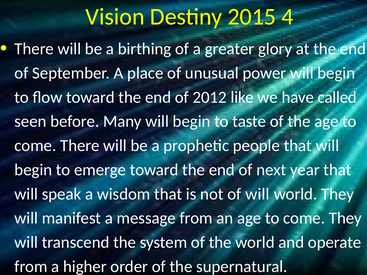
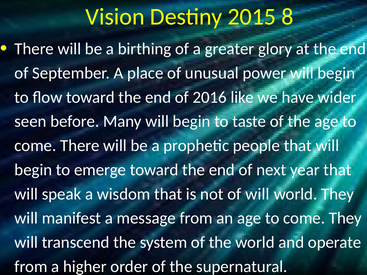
4: 4 -> 8 (288, 17)
2012: 2012 -> 2016 (210, 97)
called: called -> wider (337, 97)
